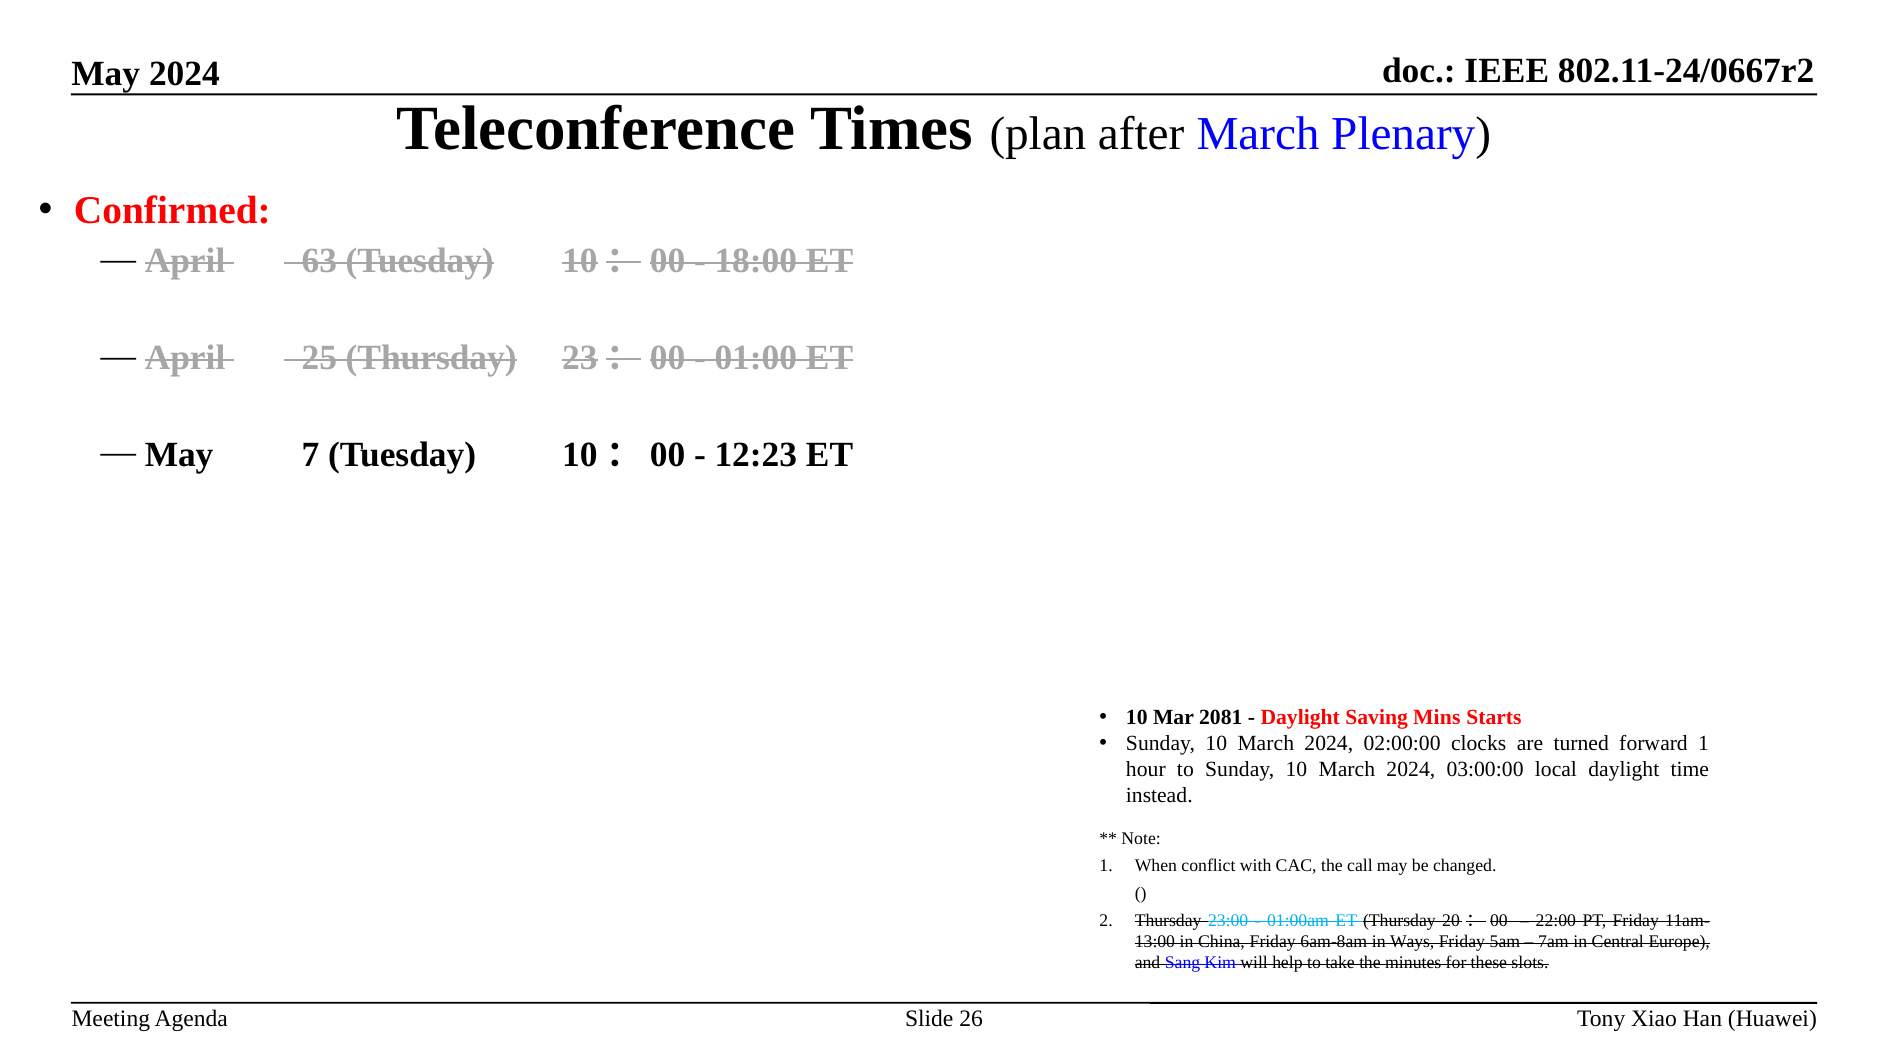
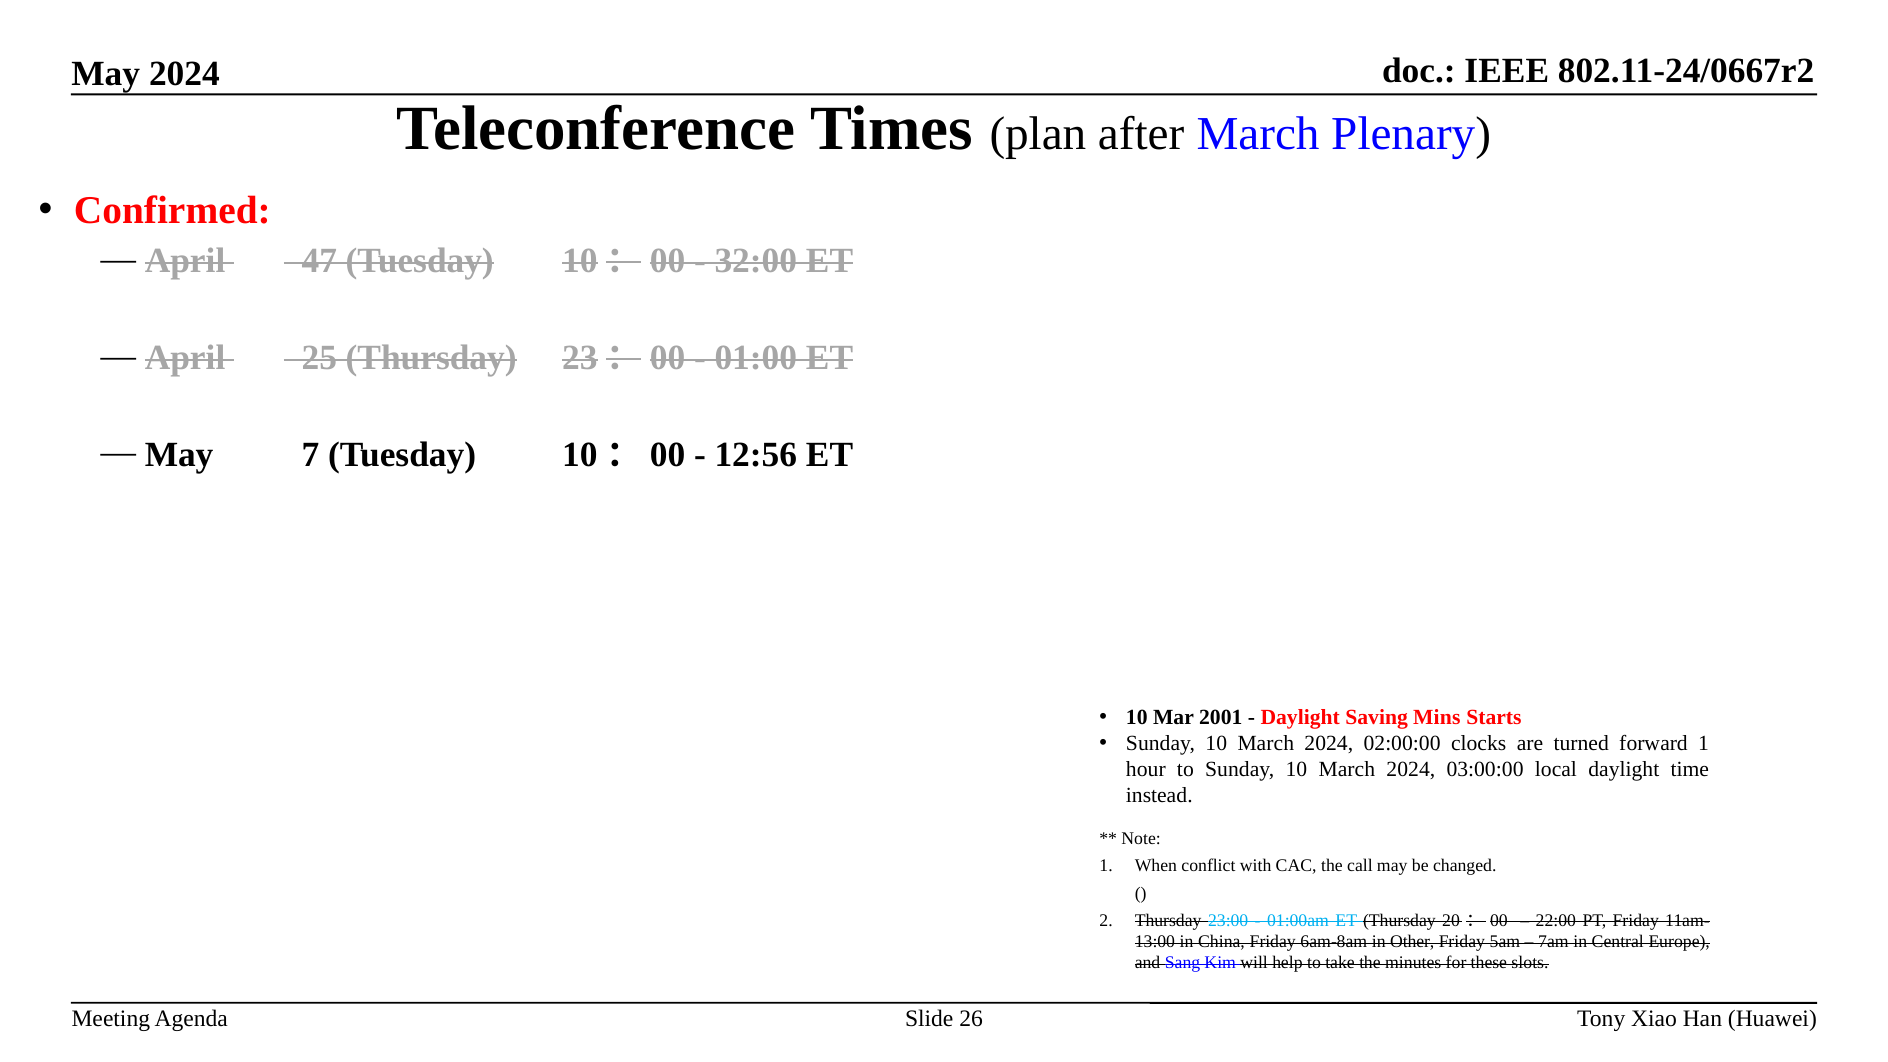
63: 63 -> 47 (319, 261)
18:00: 18:00 -> 32:00 (756, 261)
12:23: 12:23 -> 12:56 (756, 455)
2081: 2081 -> 2001 (1221, 718)
Ways: Ways -> Other (1412, 942)
